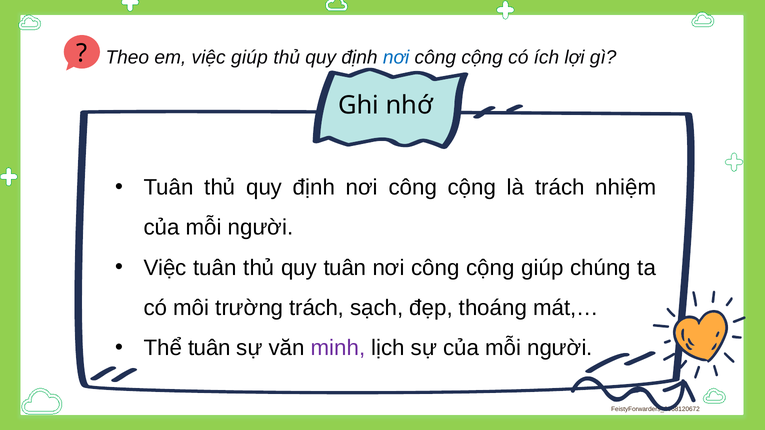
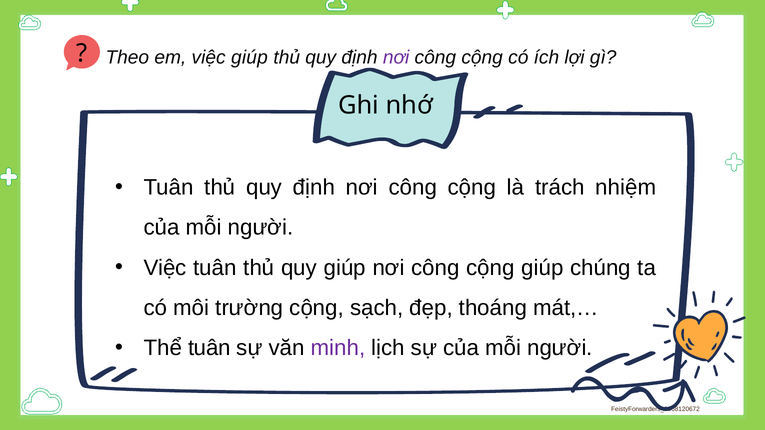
nơi colour: blue -> purple (396, 57)
quy tuân: tuân -> giúp (345, 268)
trường trách: trách -> cộng (317, 308)
